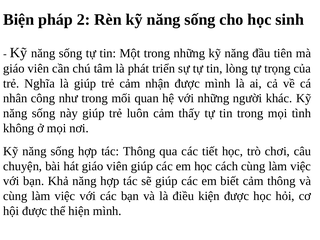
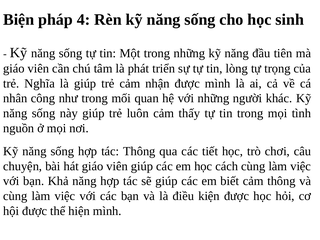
2: 2 -> 4 (84, 20)
không: không -> nguồn (19, 128)
